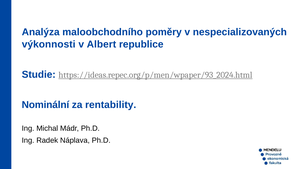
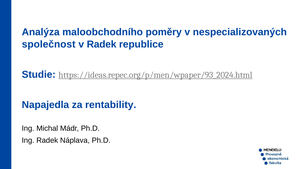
výkonnosti: výkonnosti -> společnost (49, 44)
v Albert: Albert -> Radek (102, 44)
Nominální: Nominální -> Napajedla (45, 105)
